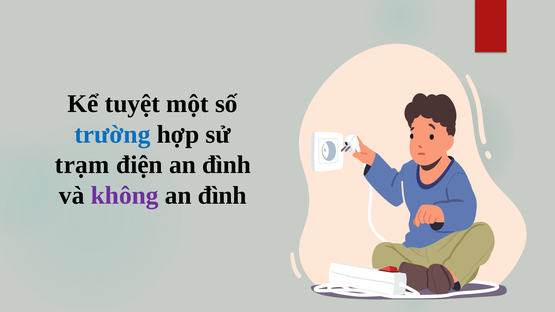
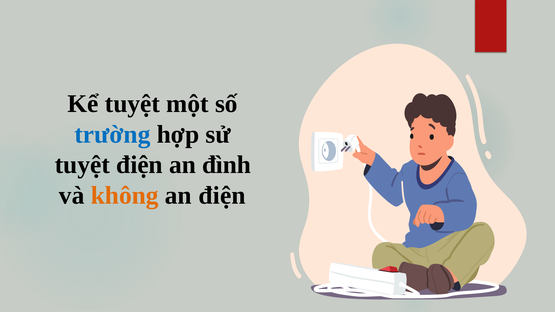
trạm: trạm -> tuyệt (82, 165)
không colour: purple -> orange (125, 195)
đình: đình -> điện (222, 195)
